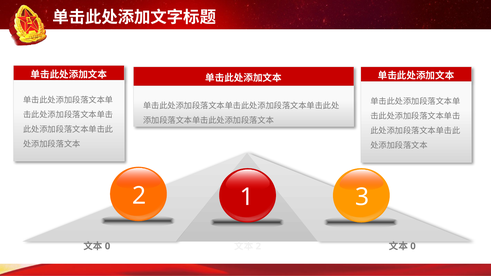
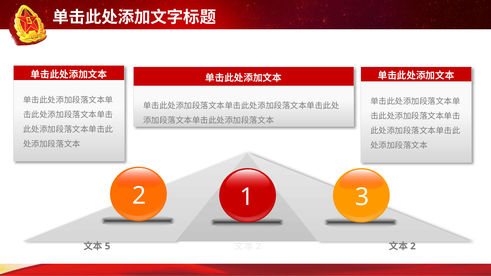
0: 0 -> 5 (108, 246)
0: 0 -> 2 (413, 246)
